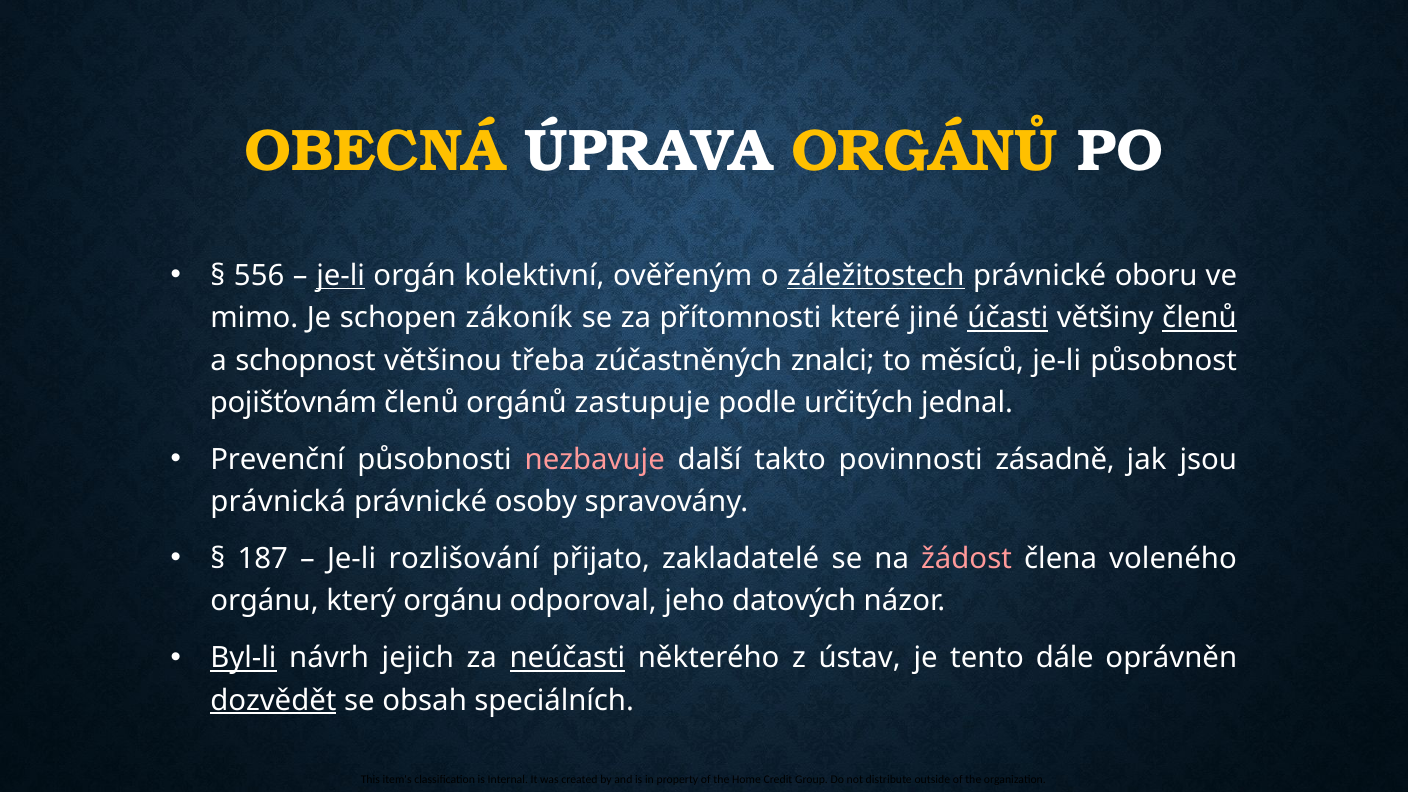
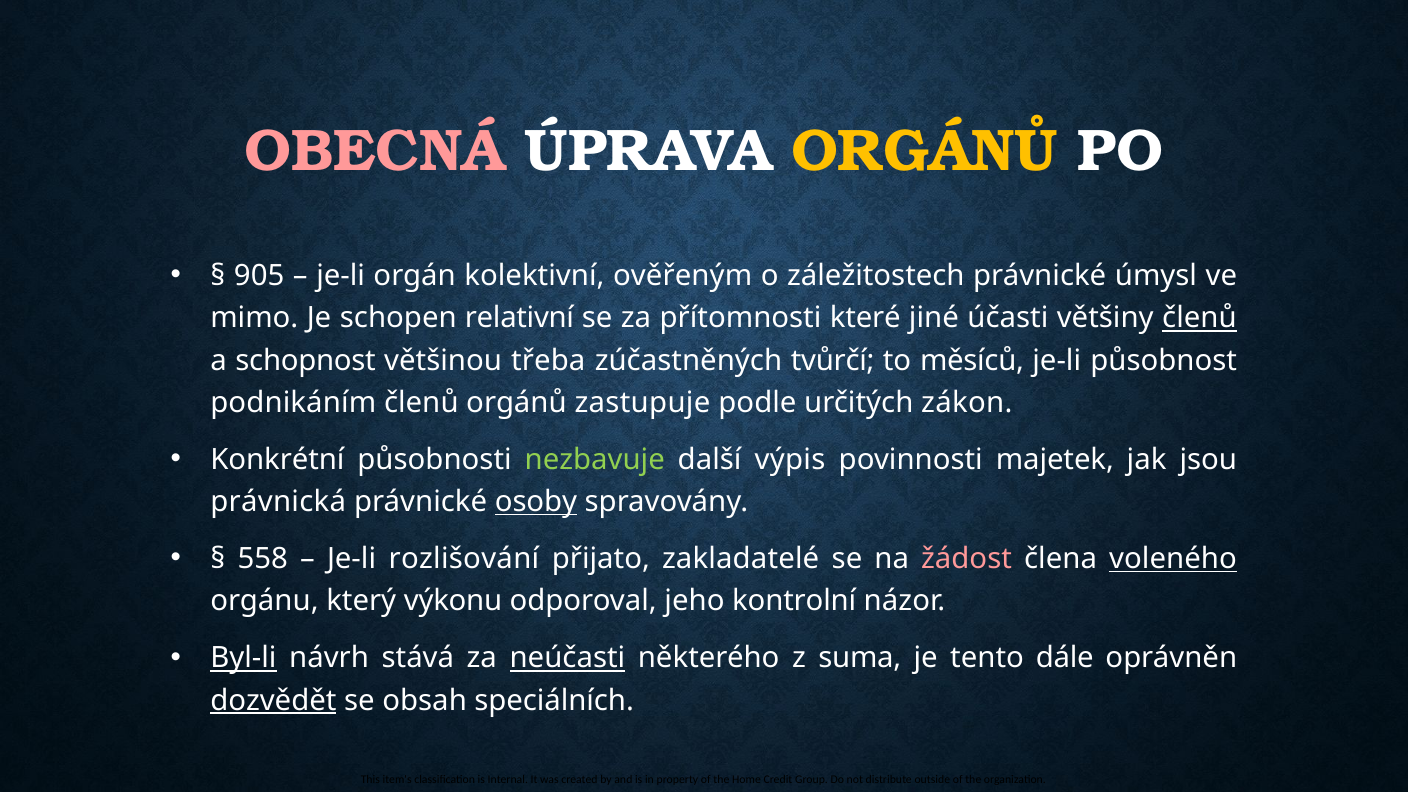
OBECNÁ colour: yellow -> pink (375, 151)
556: 556 -> 905 (259, 276)
je-li underline: present -> none (341, 276)
záležitostech underline: present -> none (876, 276)
oboru: oboru -> úmysl (1156, 276)
zákoník: zákoník -> relativní (519, 318)
účasti underline: present -> none (1008, 318)
znalci: znalci -> tvůrčí (833, 360)
pojišťovnám: pojišťovnám -> podnikáním (293, 403)
jednal: jednal -> zákon (967, 403)
Prevenční: Prevenční -> Konkrétní (277, 460)
nezbavuje colour: pink -> light green (595, 460)
takto: takto -> výpis (790, 460)
zásadně: zásadně -> majetek (1055, 460)
osoby underline: none -> present (536, 502)
187: 187 -> 558 (263, 559)
voleného underline: none -> present (1173, 559)
který orgánu: orgánu -> výkonu (453, 601)
datových: datových -> kontrolní (794, 601)
jejich: jejich -> stává (418, 658)
ústav: ústav -> suma (860, 658)
